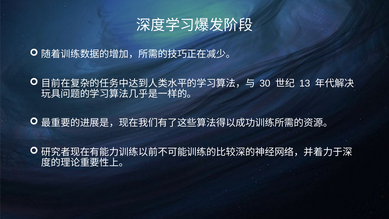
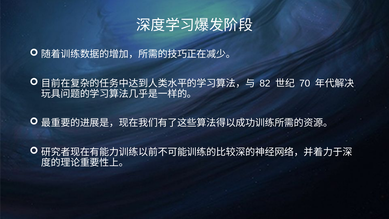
30: 30 -> 82 (265, 83)
13: 13 -> 70 (305, 83)
